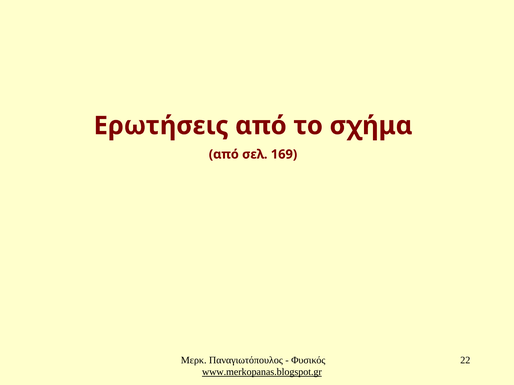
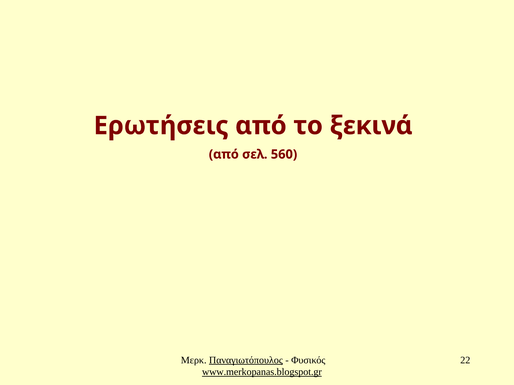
σχήμα: σχήμα -> ξεκινά (371, 126)
169: 169 -> 560 (284, 155)
Παναγιωτόπουλος underline: none -> present (246, 361)
